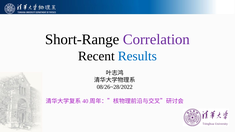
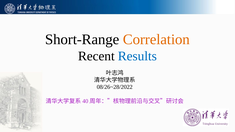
Correlation colour: purple -> orange (156, 39)
